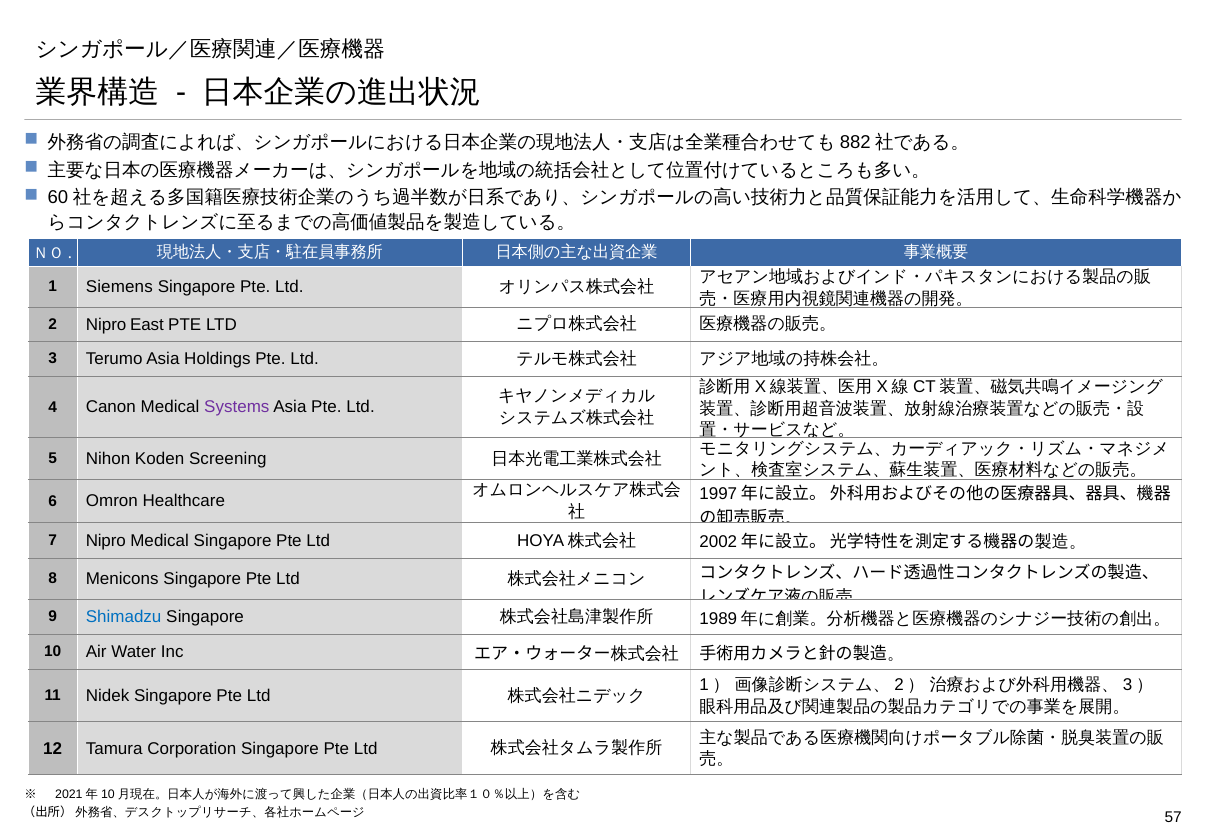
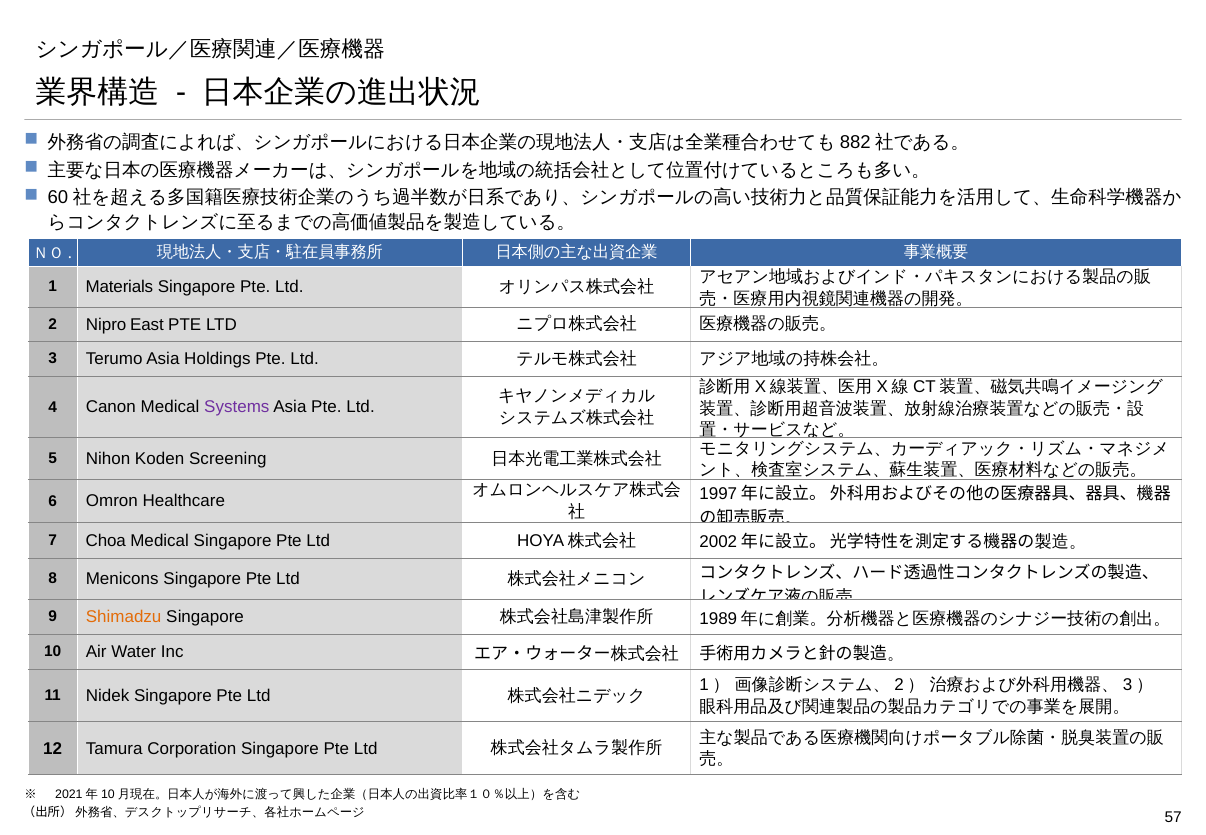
Siemens: Siemens -> Materials (119, 287)
7 Nipro: Nipro -> Choa (106, 541)
Shimadzu colour: blue -> orange (124, 617)
